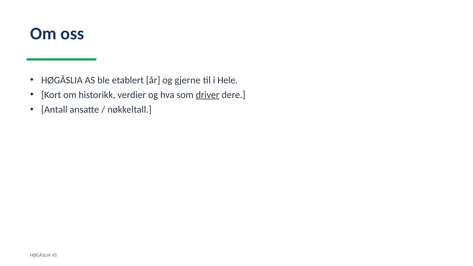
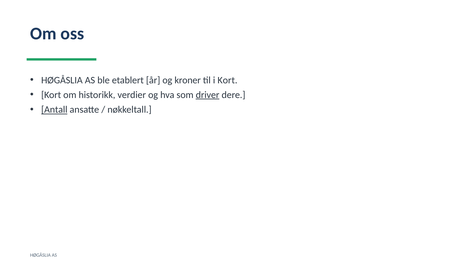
gjerne: gjerne -> kroner (188, 80)
i Hele: Hele -> Kort (228, 80)
Antall underline: none -> present (54, 110)
